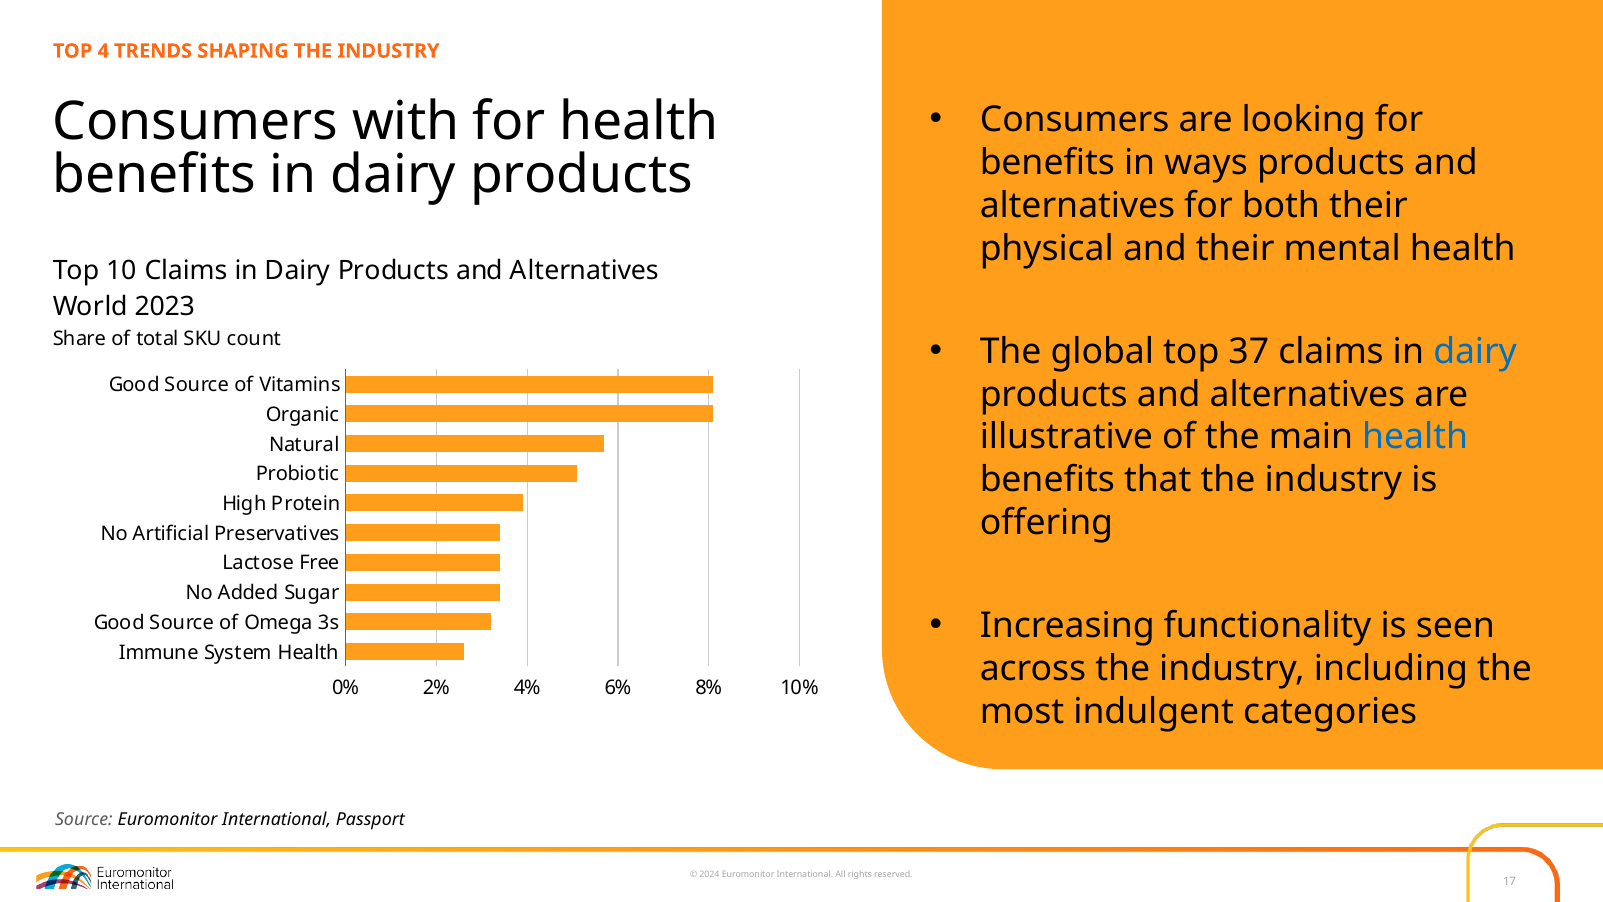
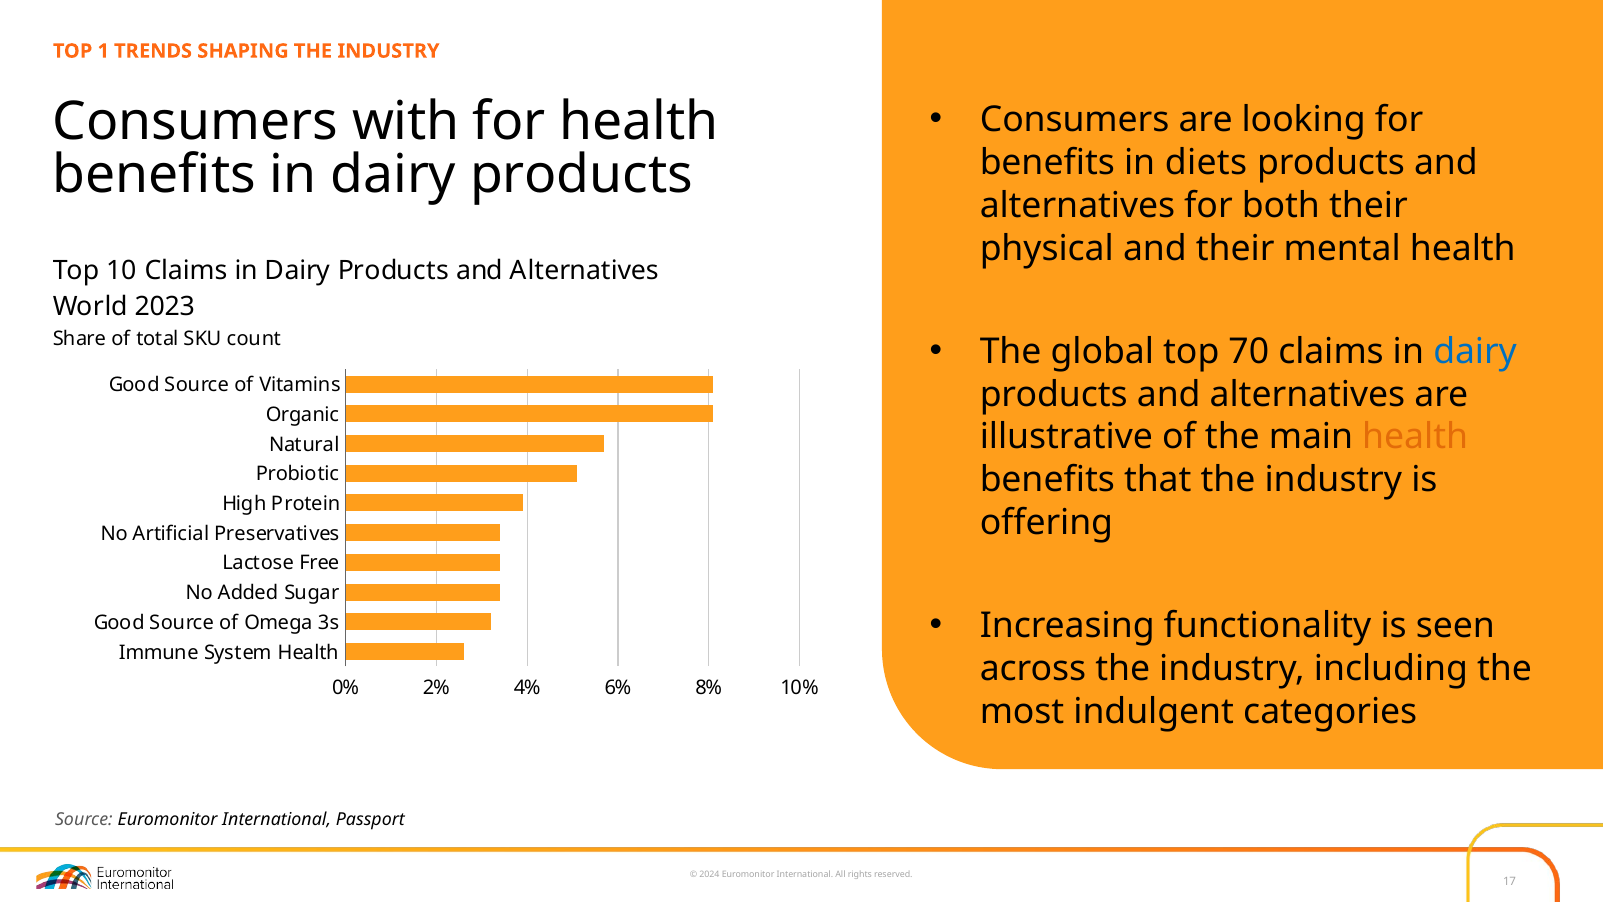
4: 4 -> 1 (103, 51)
ways: ways -> diets (1206, 163)
37: 37 -> 70 (1249, 351)
health colour: blue -> orange (1415, 437)
